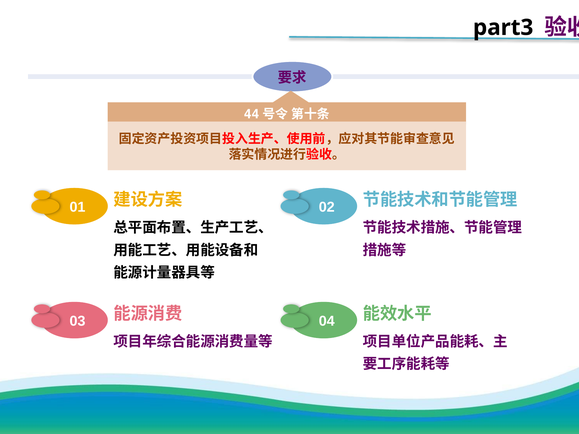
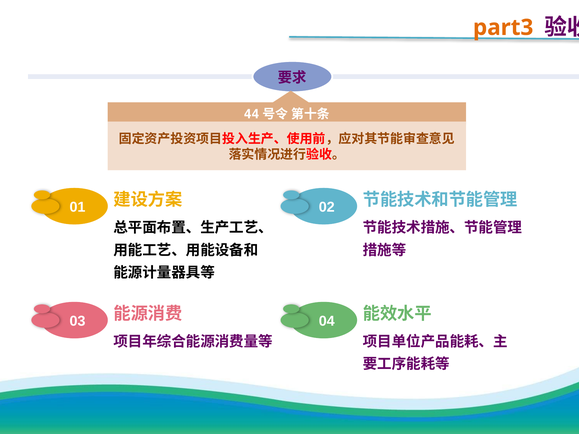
part3 colour: black -> orange (503, 28)
